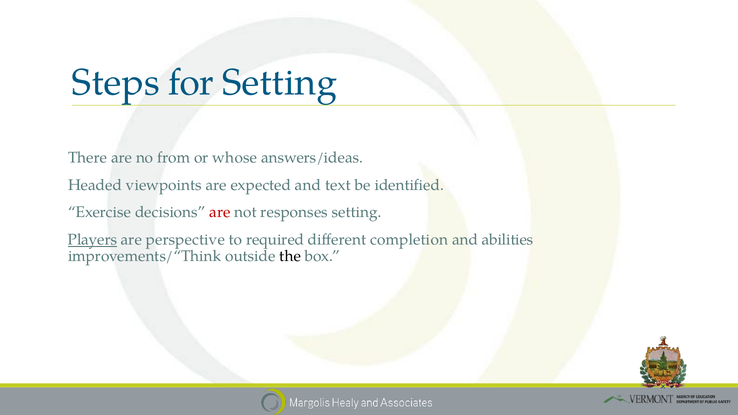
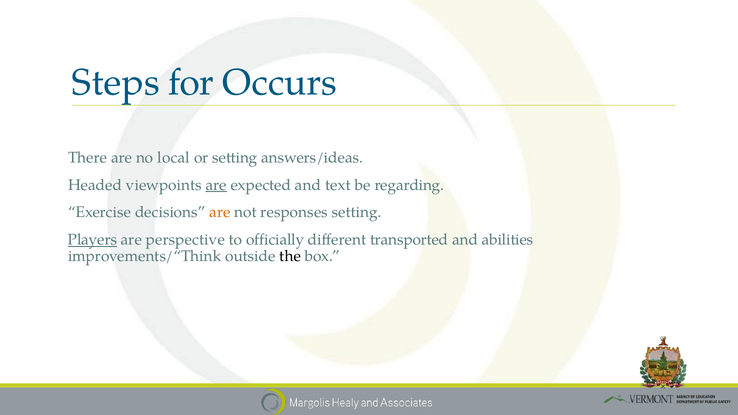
for Setting: Setting -> Occurs (280, 83)
from: from -> local (174, 158)
or whose: whose -> setting (235, 158)
are underline: none -> present (216, 185)
identified: identified -> regarding (409, 185)
are colour: red -> orange (220, 212)
required: required -> officially (275, 240)
completion: completion -> transported (409, 240)
